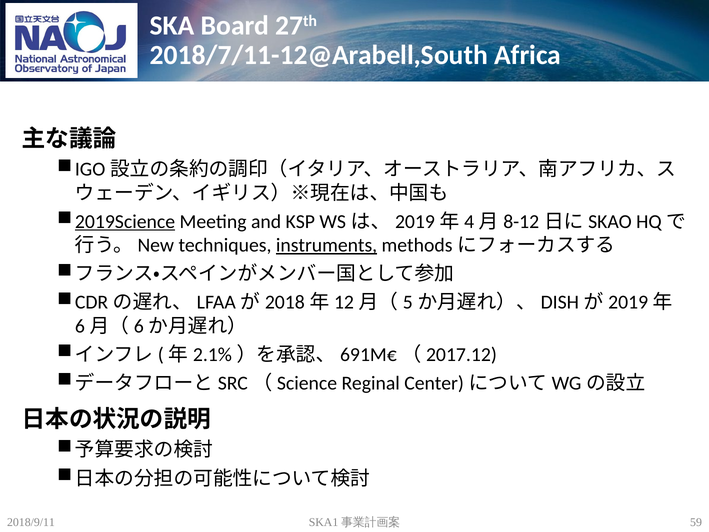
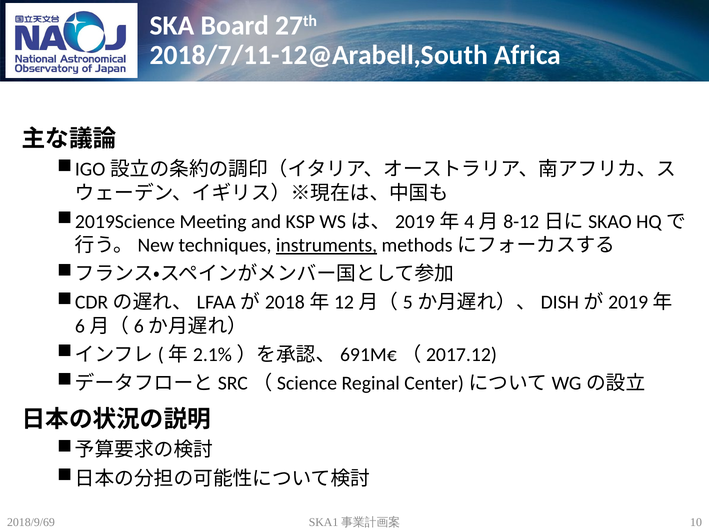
2019Science underline: present -> none (125, 221)
2018/9/11: 2018/9/11 -> 2018/9/69 (31, 522)
59: 59 -> 10 (696, 522)
